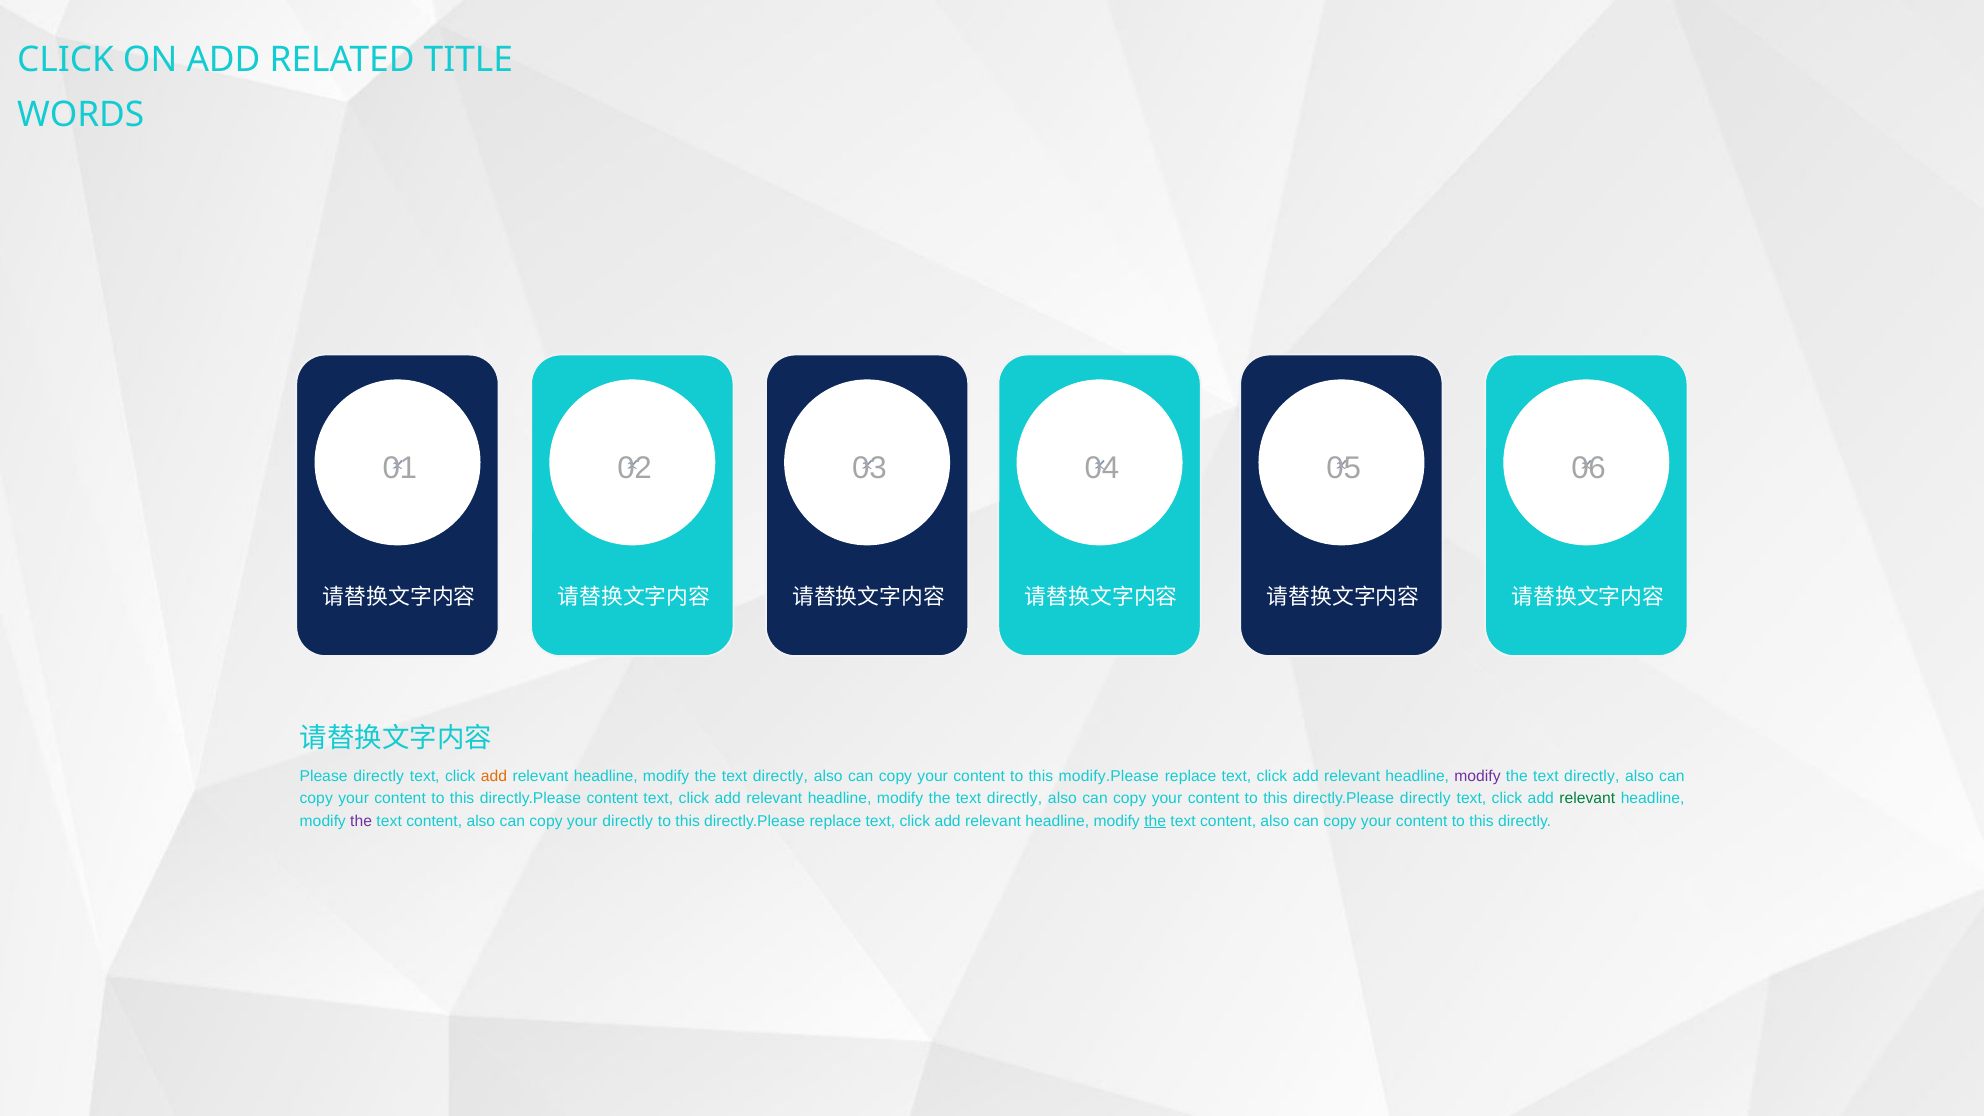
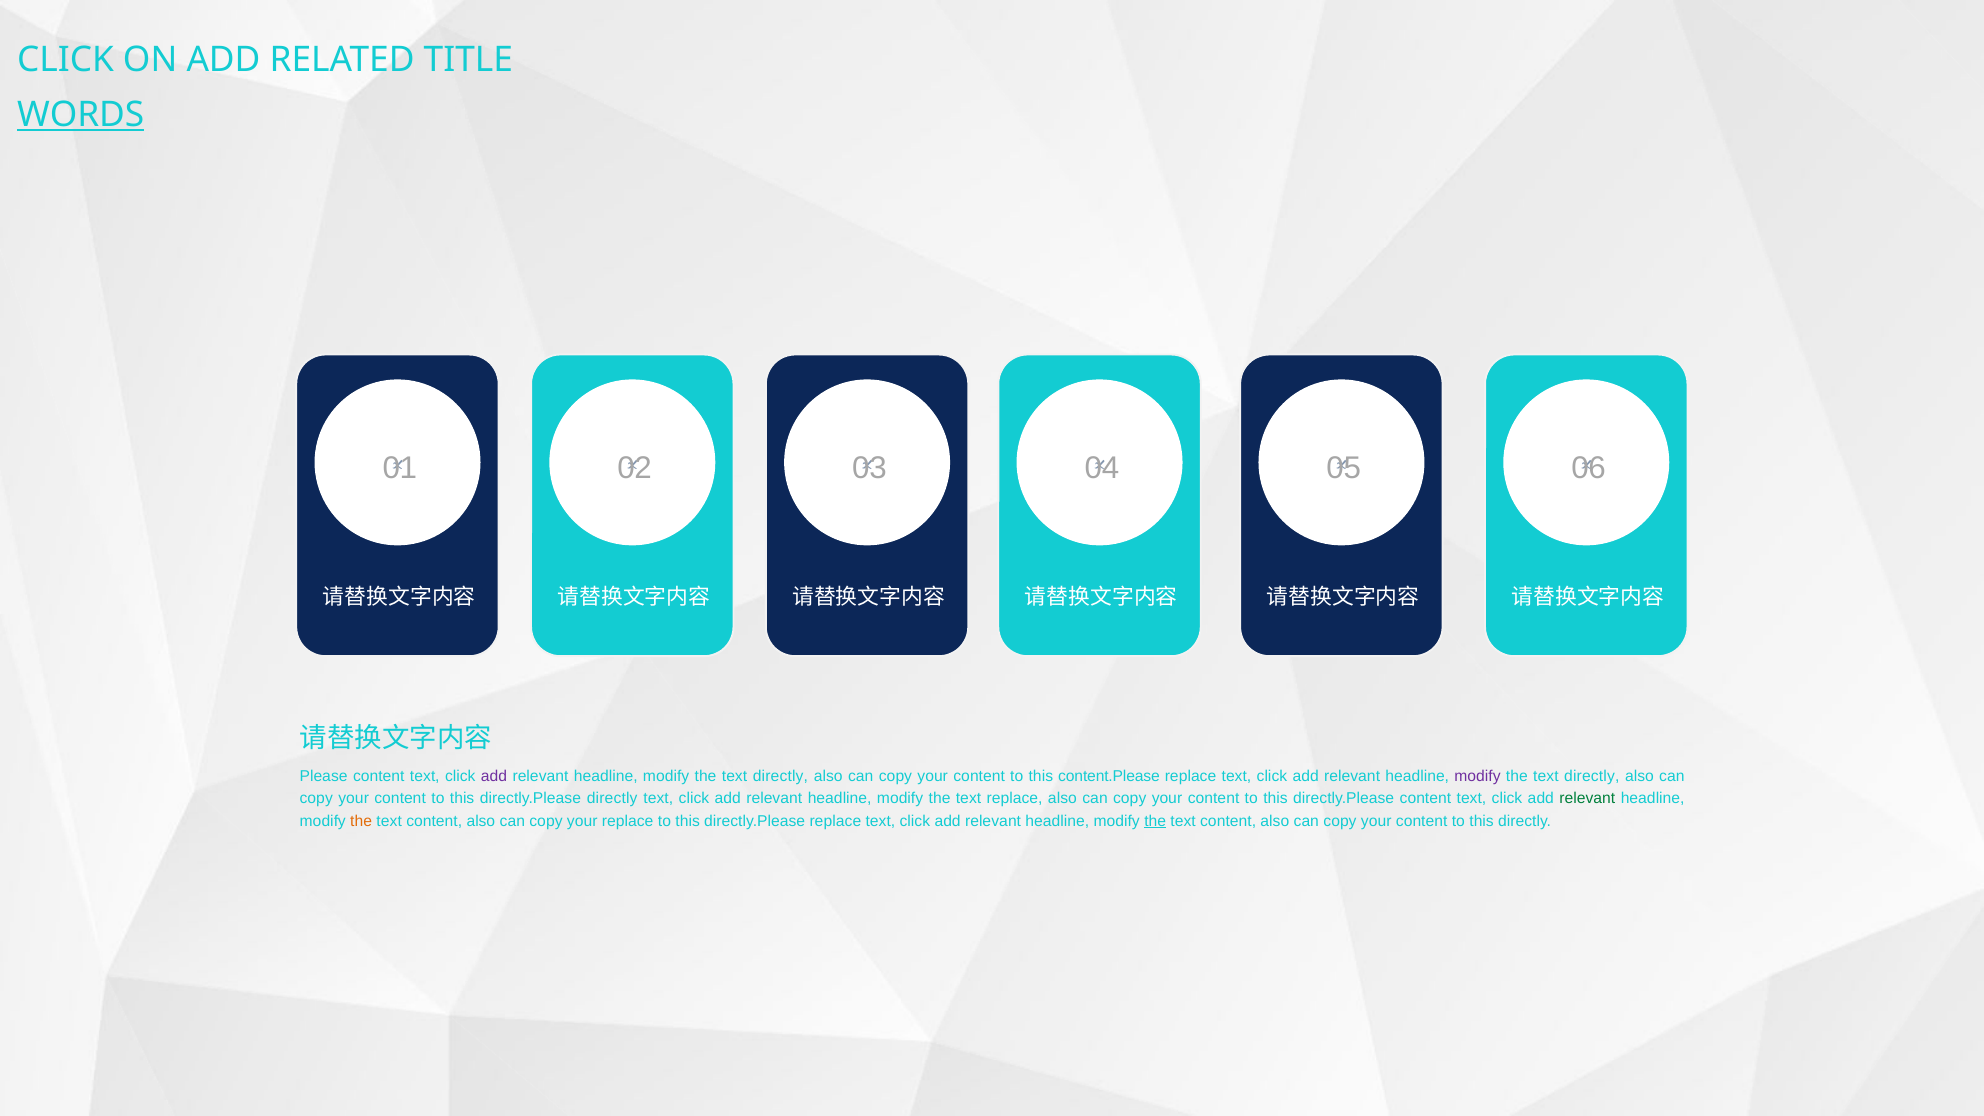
WORDS underline: none -> present (81, 115)
Please directly: directly -> content (379, 776)
add colour: orange -> purple (494, 776)
modify.Please: modify.Please -> content.Please (1109, 776)
directly.Please content: content -> directly (612, 799)
directly: directly -> replace (1015, 799)
directly.Please directly: directly -> content (1425, 799)
the colour: purple -> orange (361, 821)
your directly: directly -> replace (628, 821)
